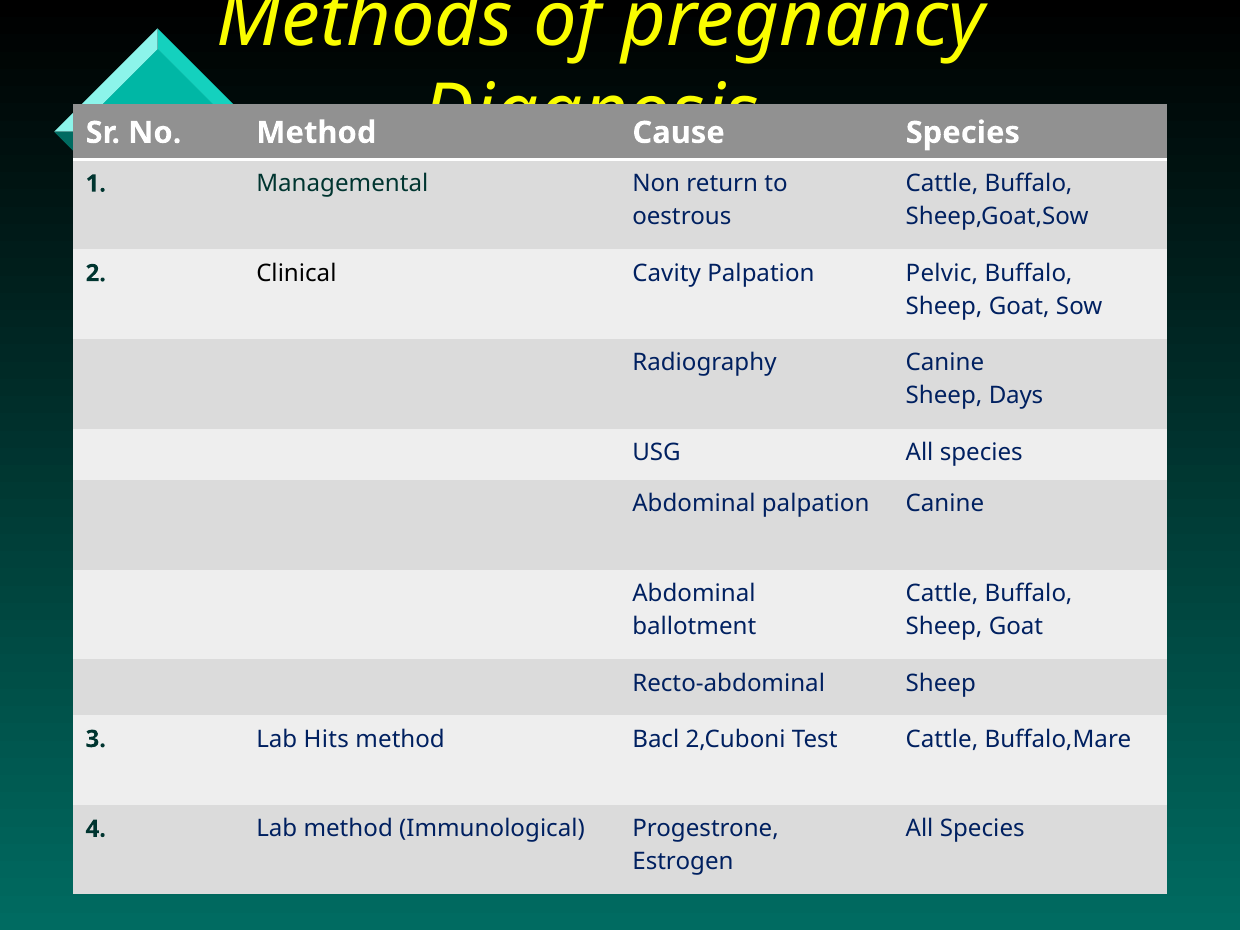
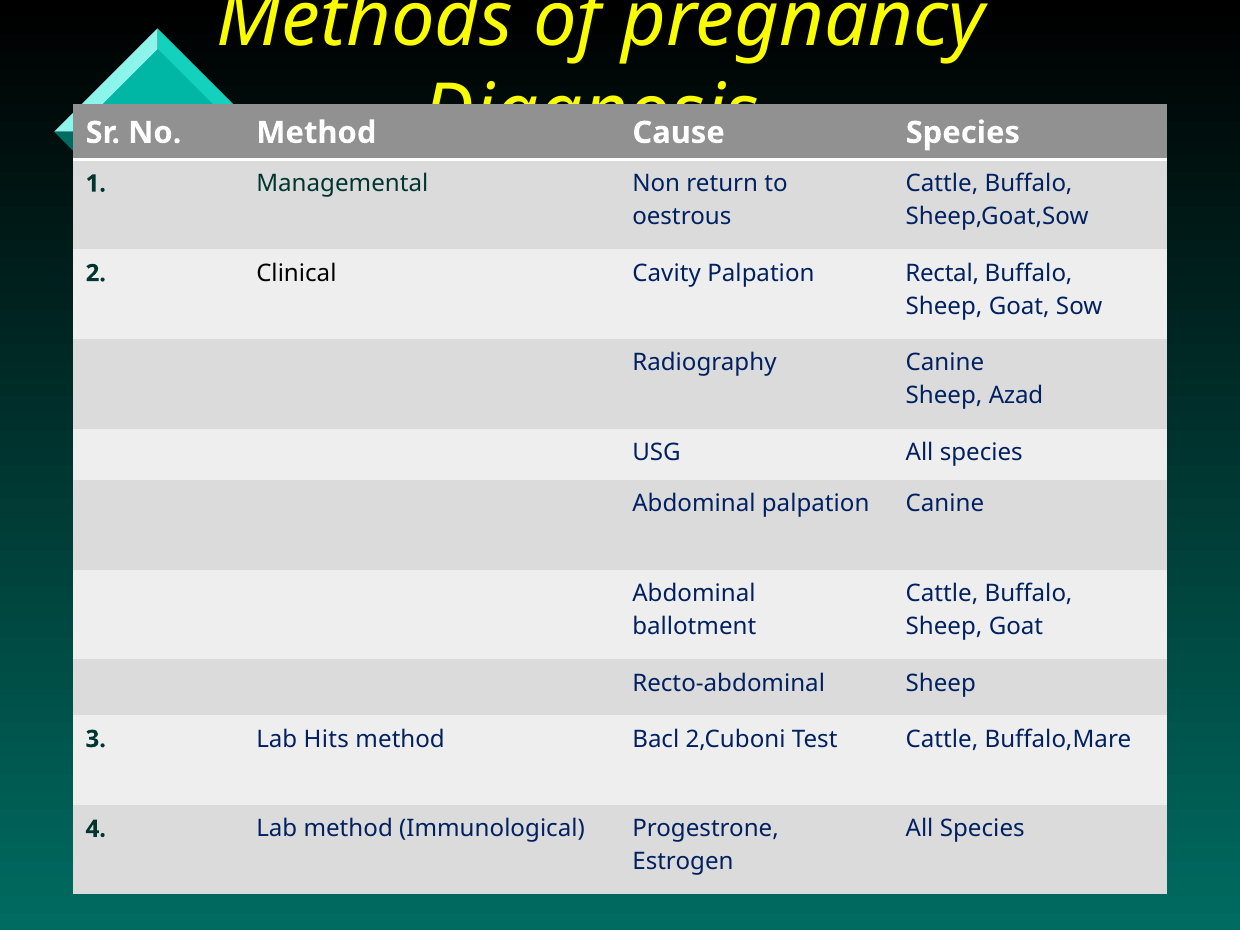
Pelvic: Pelvic -> Rectal (942, 273)
Days: Days -> Azad (1016, 396)
